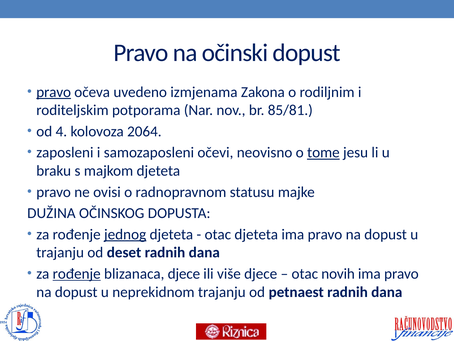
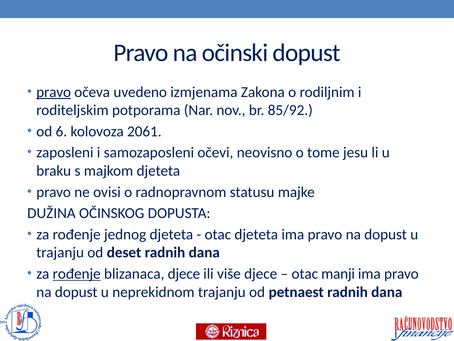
85/81: 85/81 -> 85/92 (290, 110)
4: 4 -> 6 (61, 131)
2064: 2064 -> 2061 (144, 131)
tome underline: present -> none (323, 152)
jednog underline: present -> none (125, 234)
novih: novih -> manji (338, 273)
